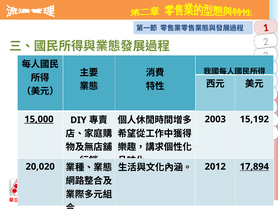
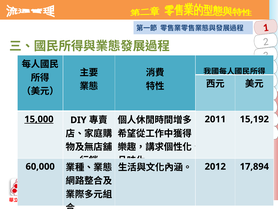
2003: 2003 -> 2011 (215, 119)
17,894 underline: present -> none (254, 166)
20,020: 20,020 -> 60,000 (40, 166)
